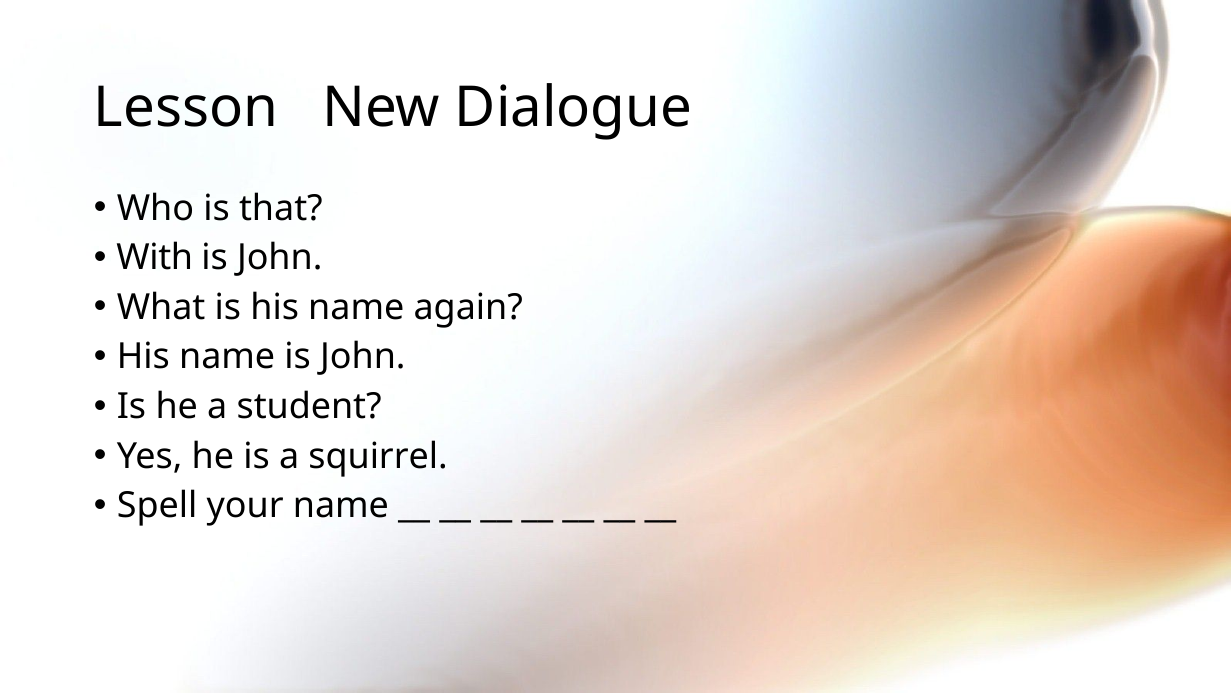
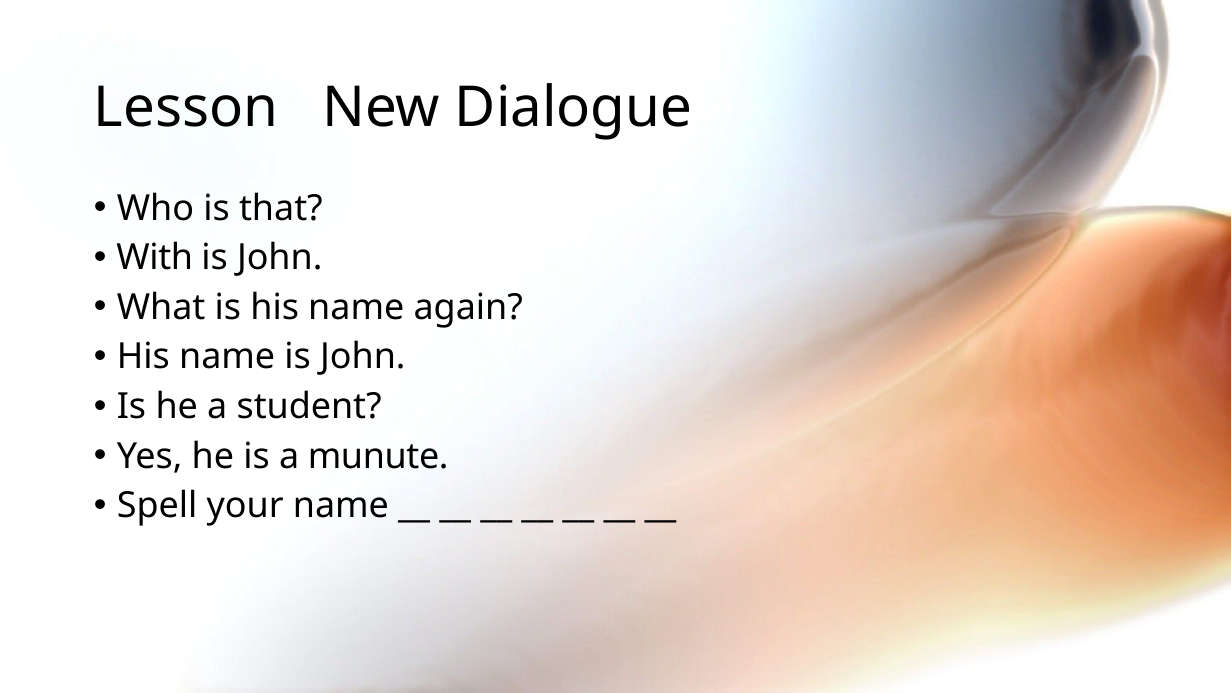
squirrel: squirrel -> munute (378, 456)
